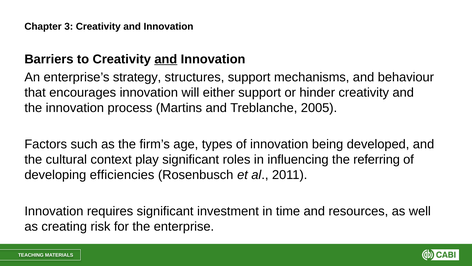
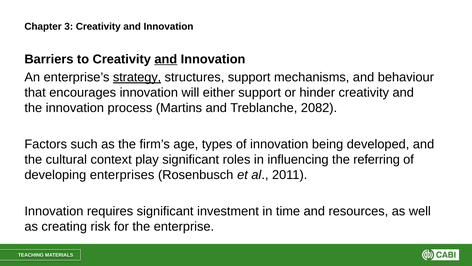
strategy underline: none -> present (137, 77)
2005: 2005 -> 2082 (319, 108)
efficiencies: efficiencies -> enterprises (122, 175)
